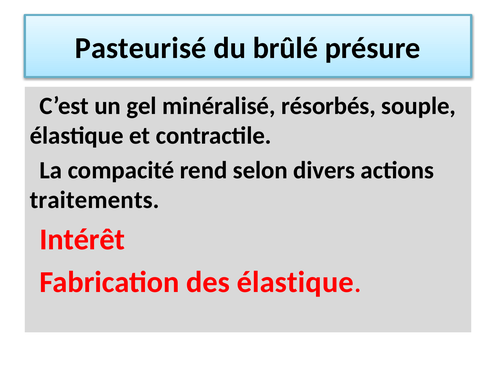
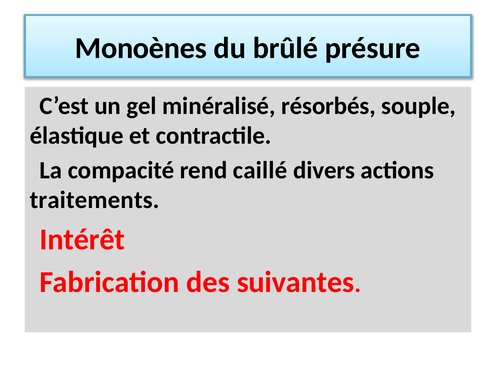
Pasteurisé: Pasteurisé -> Monoènes (141, 48)
selon: selon -> caillé (260, 170)
des élastique: élastique -> suivantes (295, 282)
